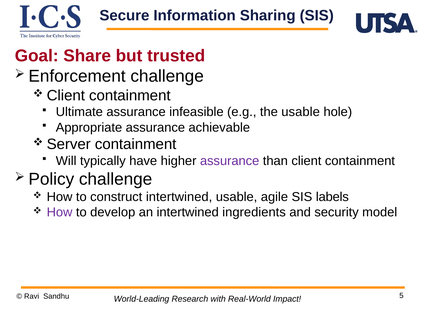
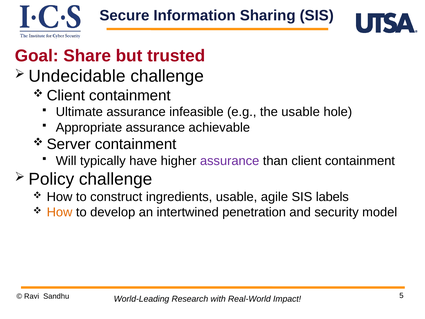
Enforcement: Enforcement -> Undecidable (77, 76)
construct intertwined: intertwined -> ingredients (179, 197)
How colour: purple -> orange (60, 212)
ingredients: ingredients -> penetration (254, 212)
